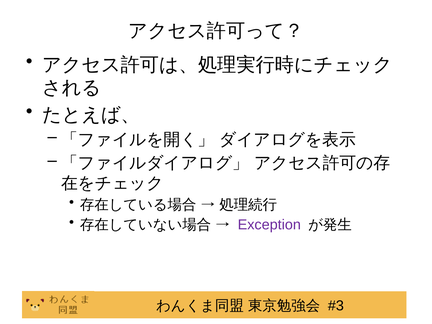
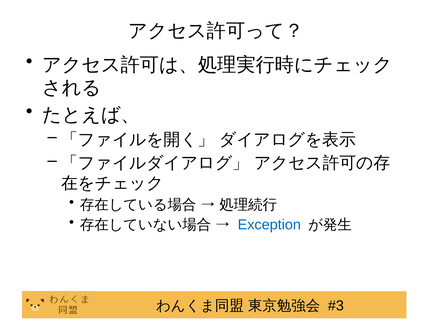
Exception colour: purple -> blue (269, 225)
